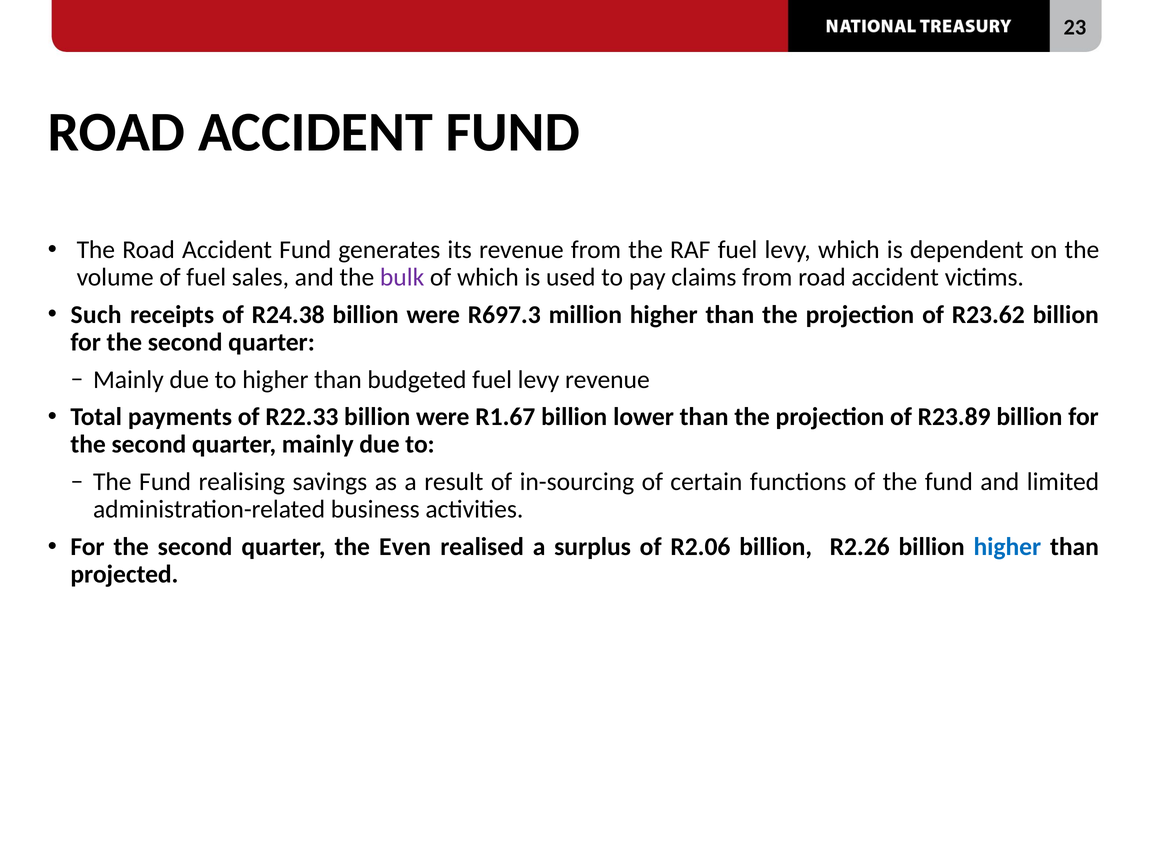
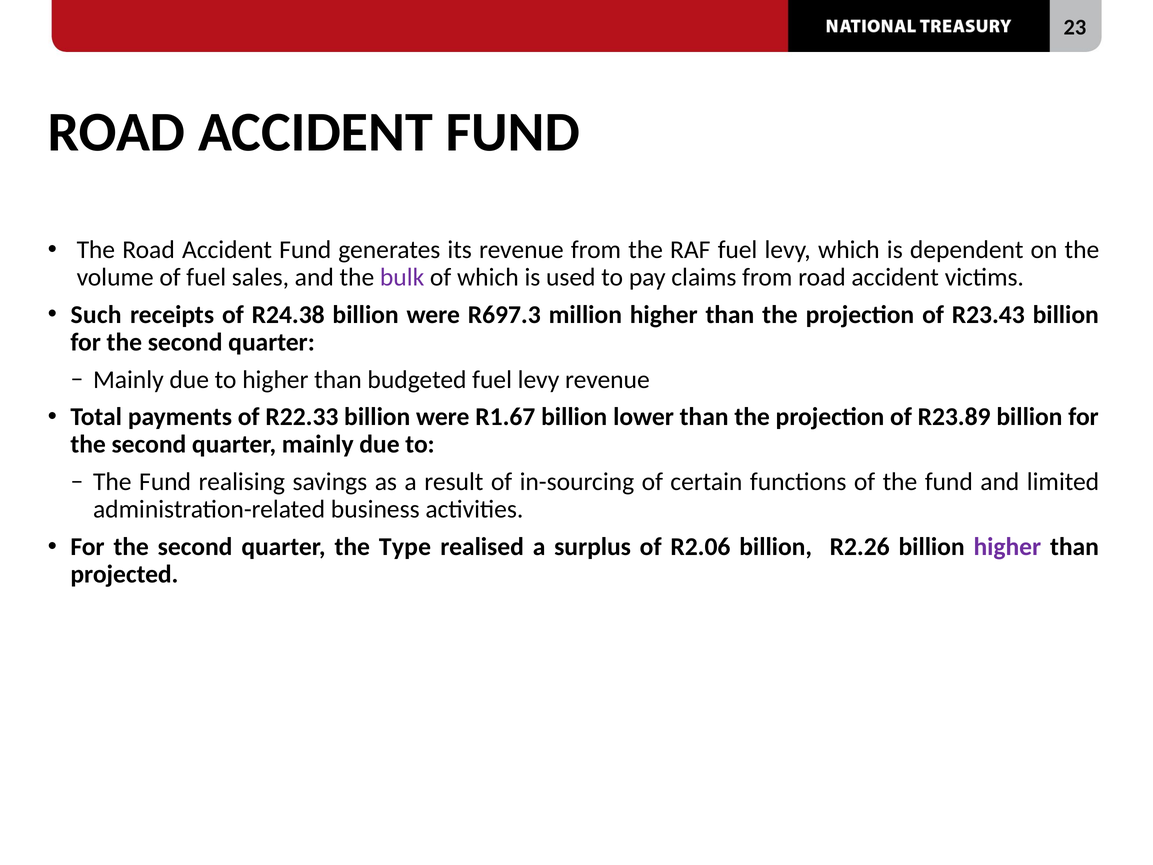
R23.62: R23.62 -> R23.43 (988, 315)
Even: Even -> Type (405, 547)
higher colour: blue -> purple (1007, 547)
